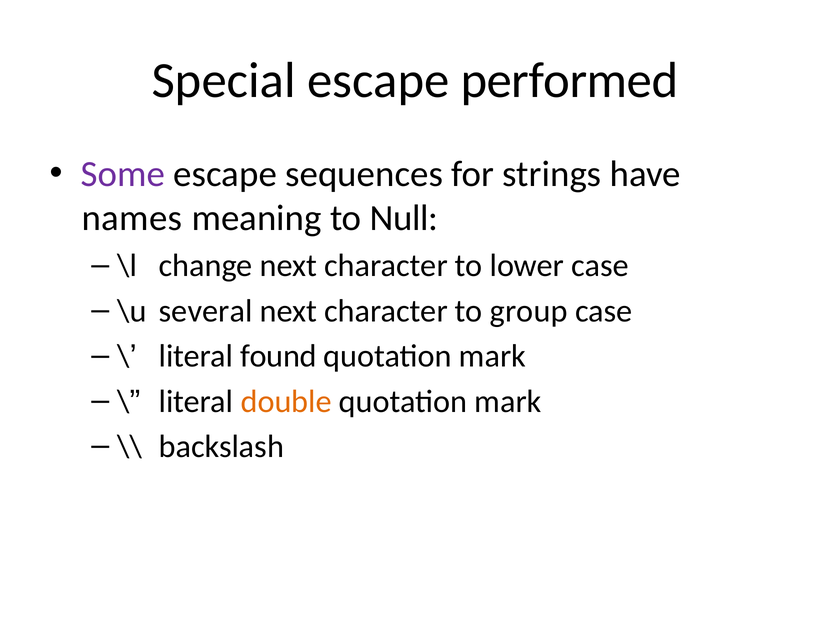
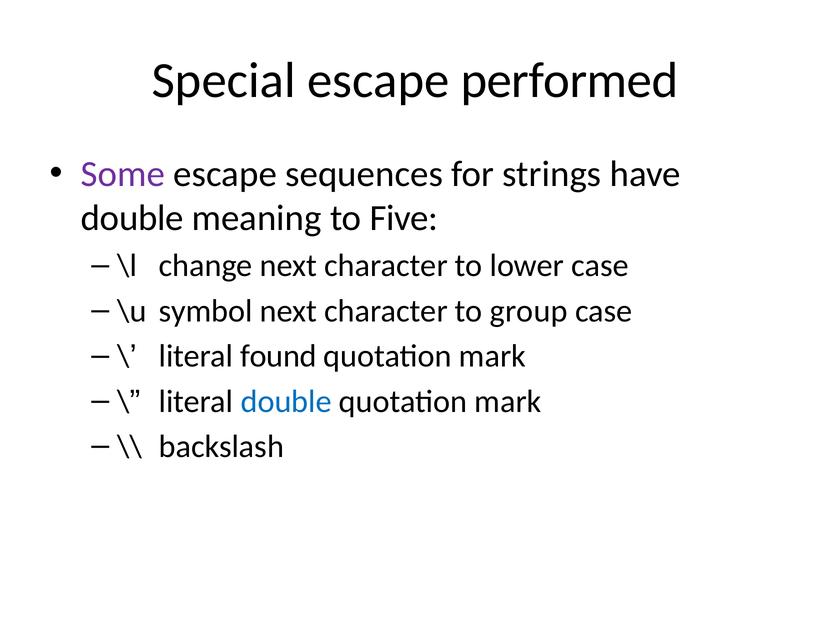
names: names -> double (132, 218)
Null: Null -> Five (404, 218)
several: several -> symbol (206, 311)
double colour: orange -> blue (286, 402)
